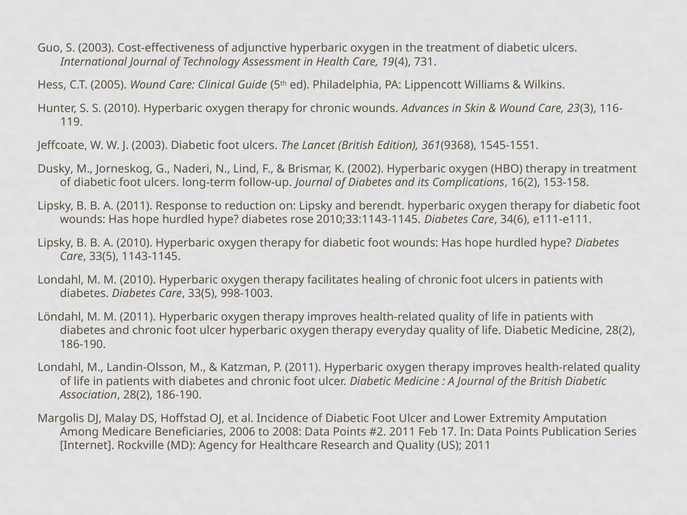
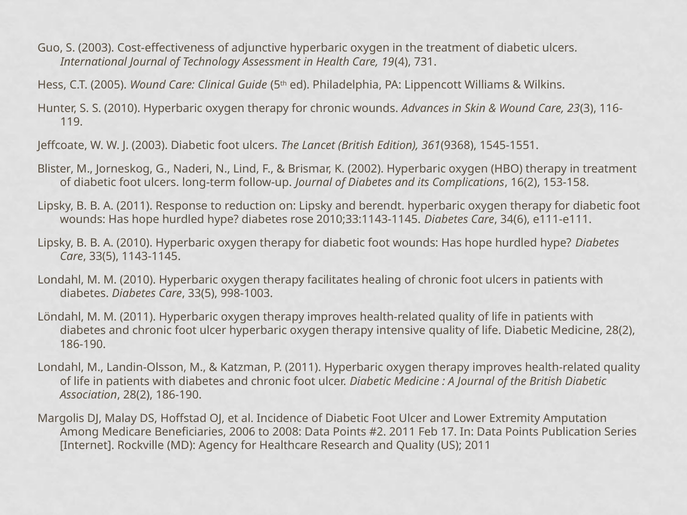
Dusky: Dusky -> Blister (56, 169)
everyday: everyday -> intensive (401, 331)
